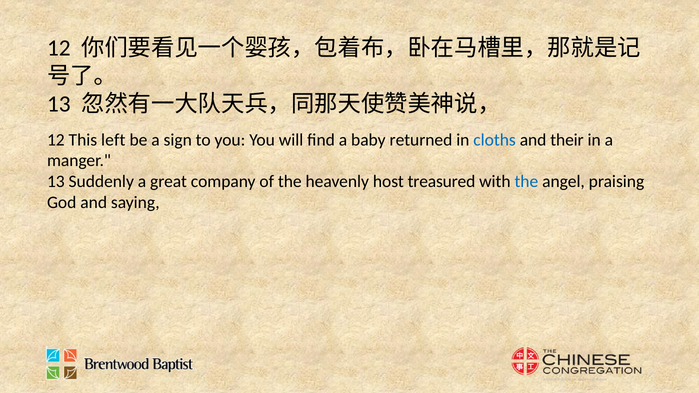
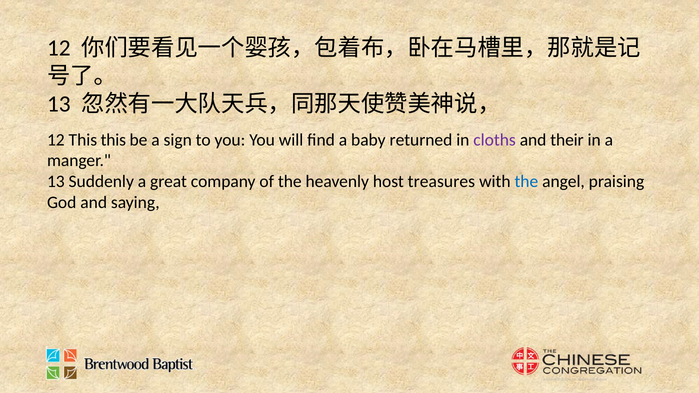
This left: left -> this (113, 140)
cloths colour: blue -> purple (495, 140)
treasured: treasured -> treasures (441, 182)
